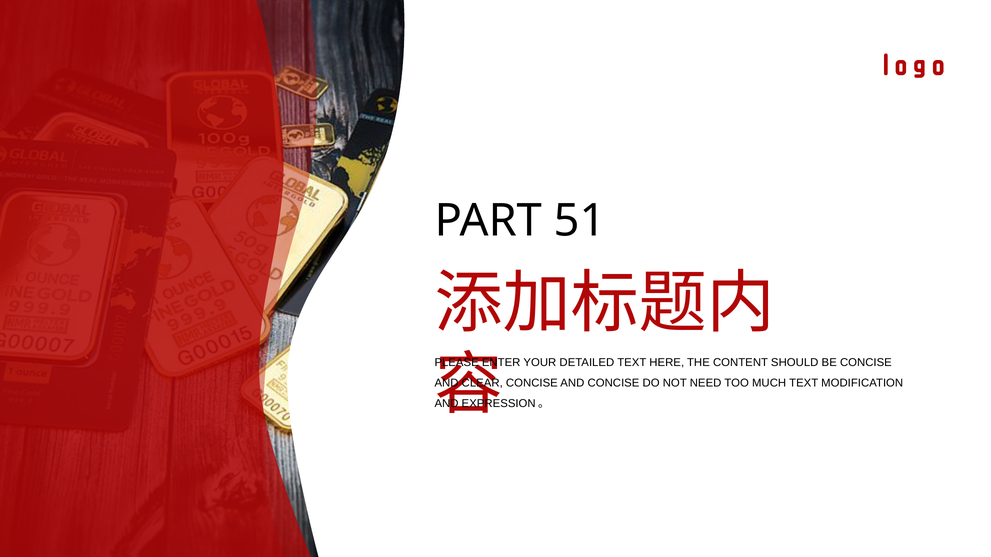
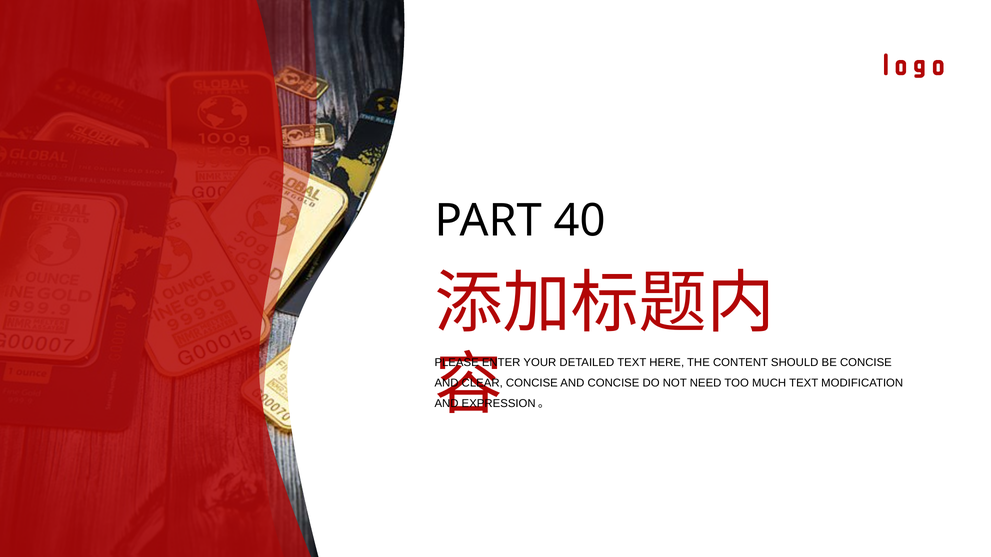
51: 51 -> 40 (580, 221)
